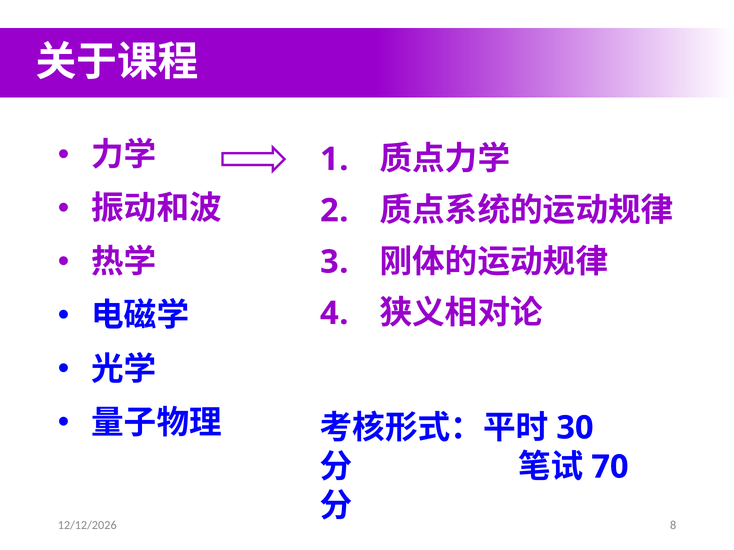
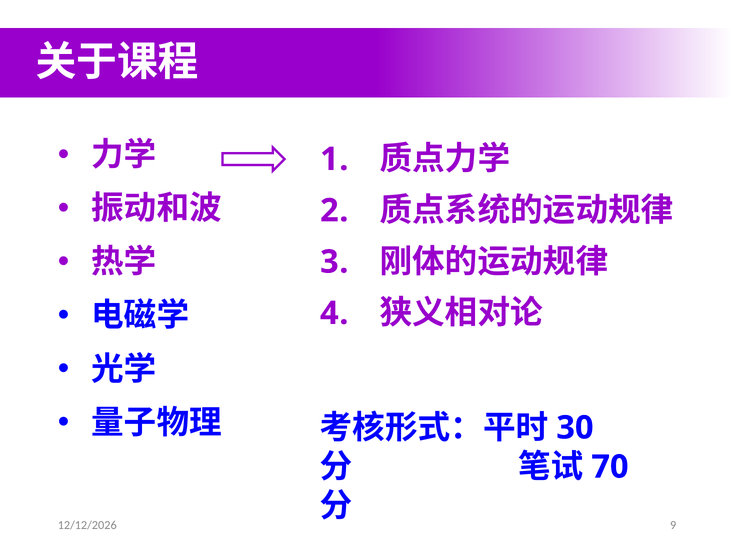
8: 8 -> 9 (673, 526)
